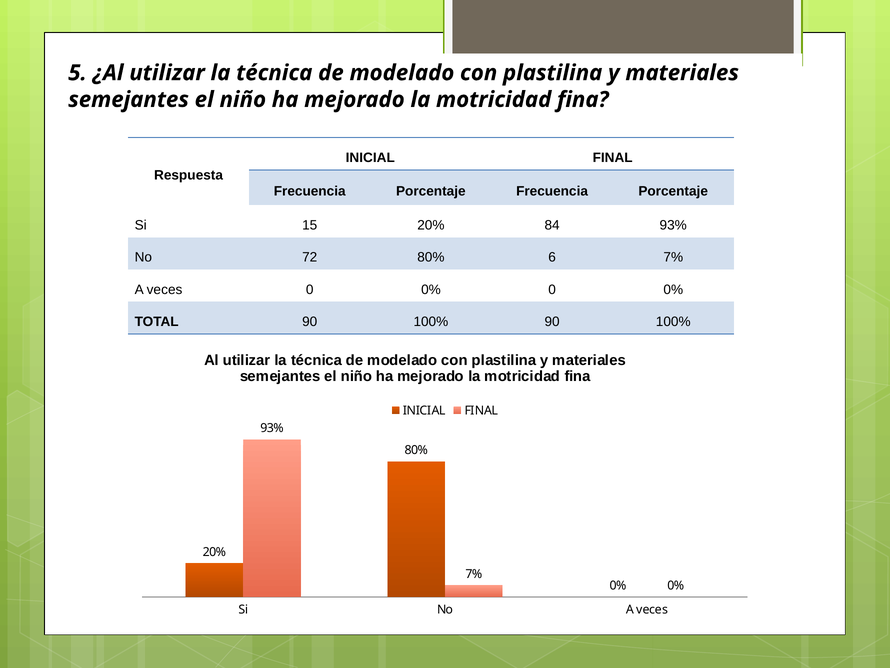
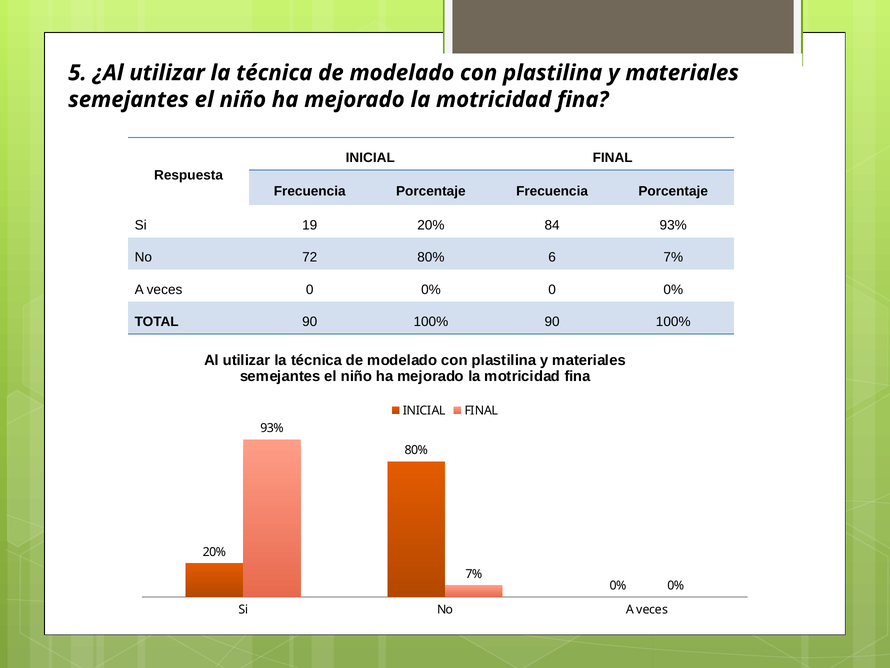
15: 15 -> 19 (310, 225)
